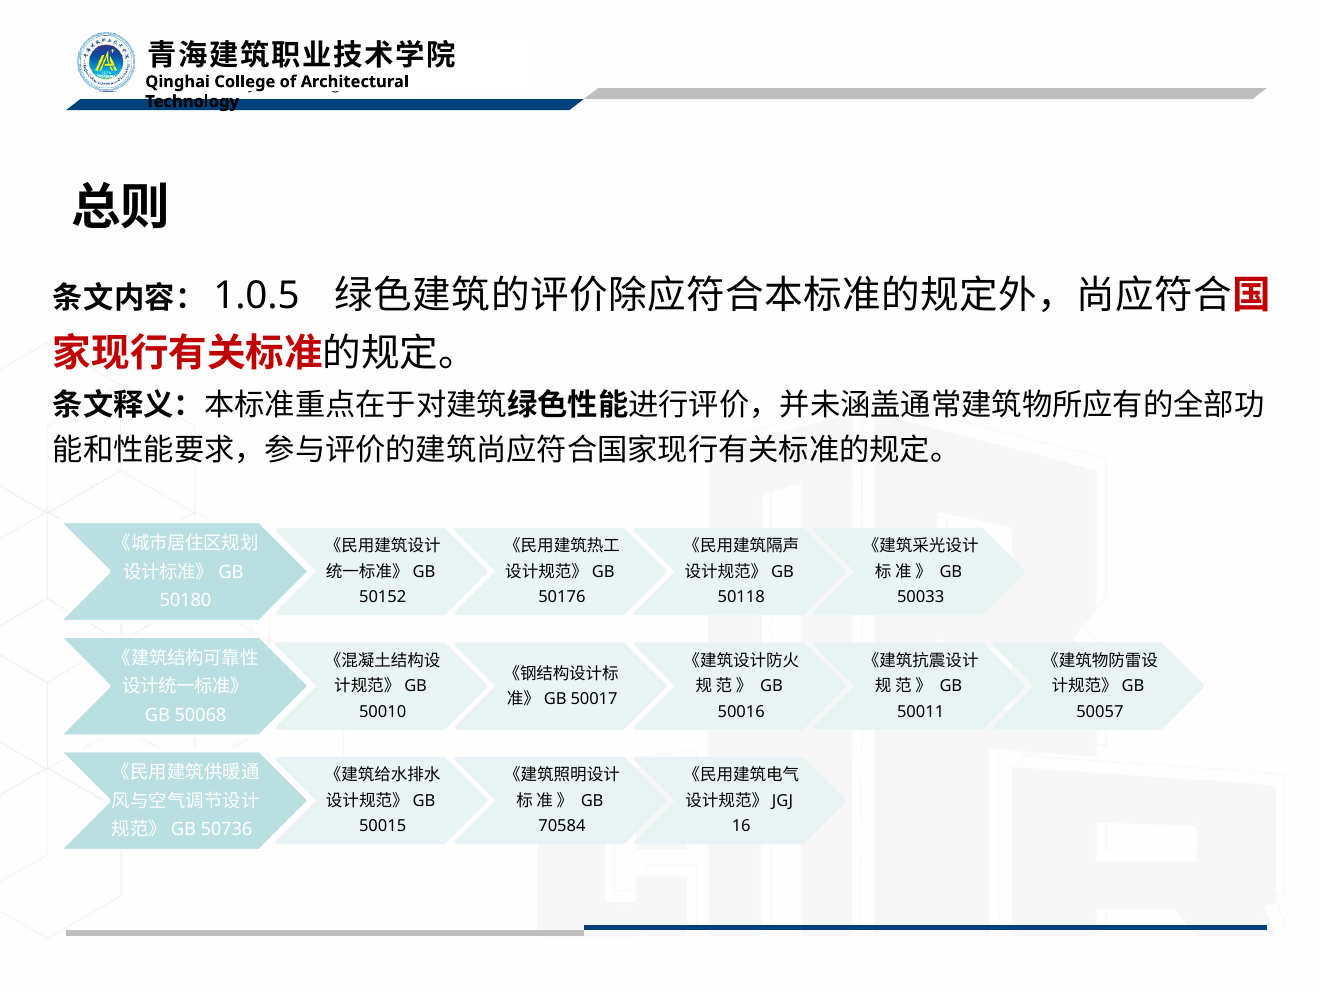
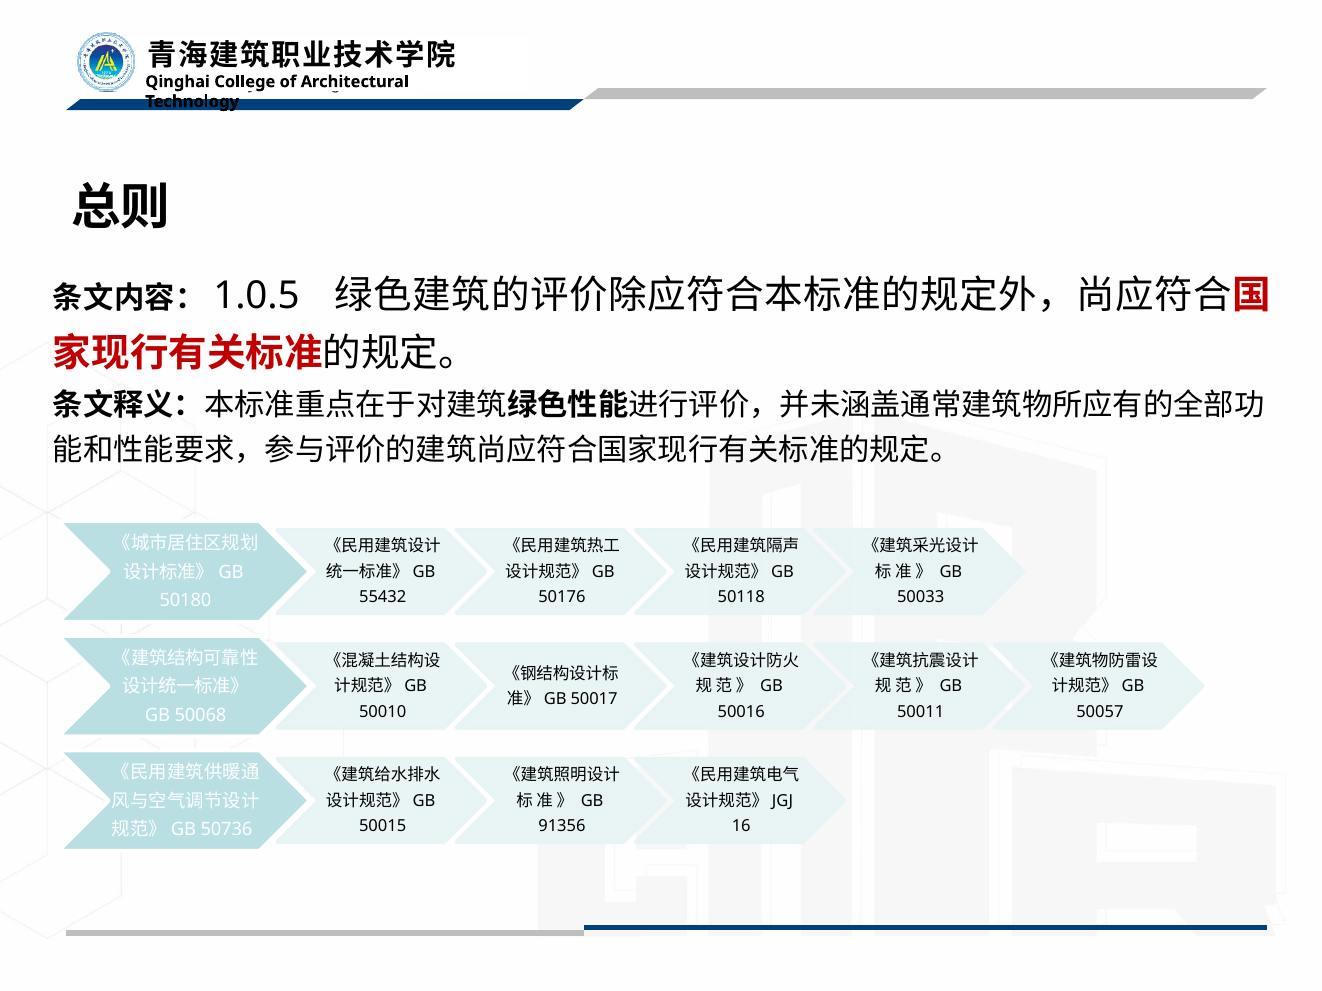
50152: 50152 -> 55432 (383, 598)
70584: 70584 -> 91356 (562, 827)
